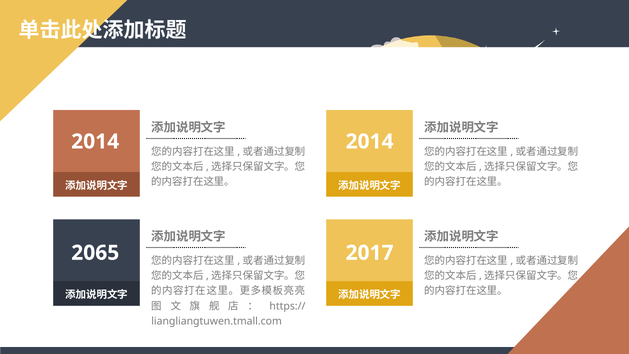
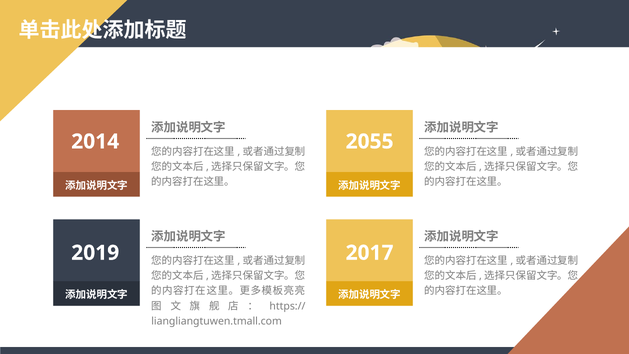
2014 2014: 2014 -> 2055 (370, 141)
2065: 2065 -> 2019 (95, 253)
